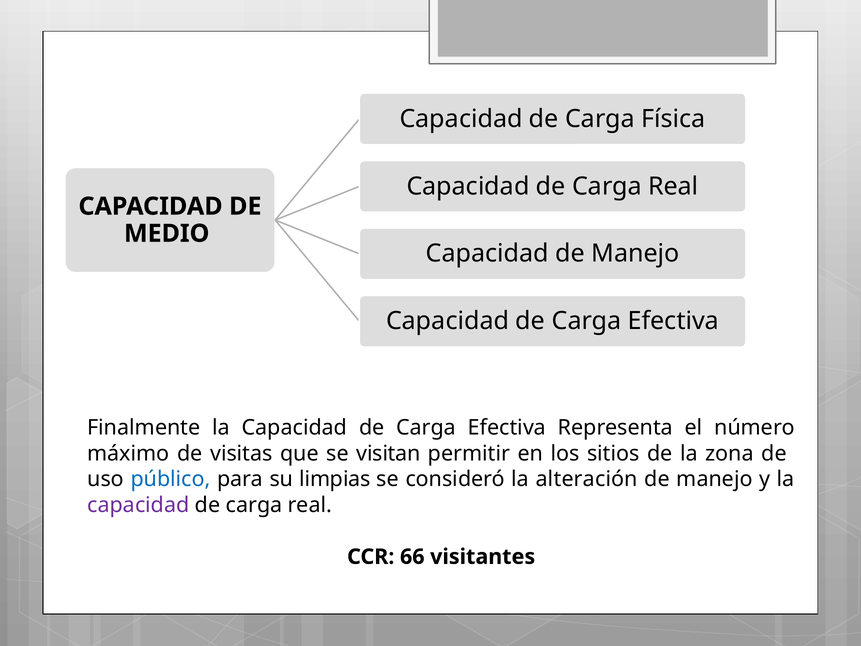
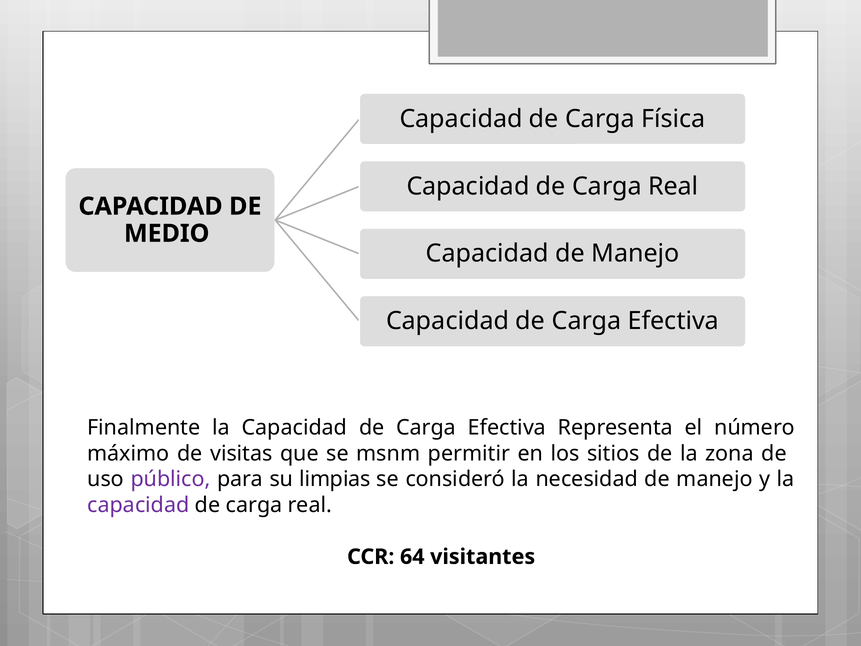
visitan: visitan -> msnm (388, 453)
público colour: blue -> purple (171, 479)
alteración: alteración -> necesidad (587, 479)
66: 66 -> 64 (412, 557)
